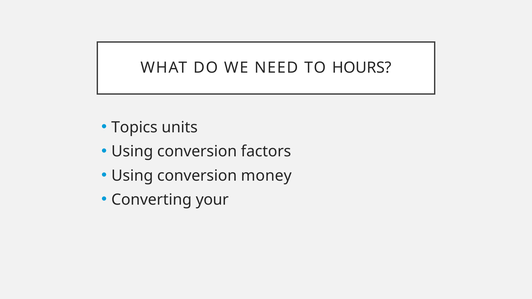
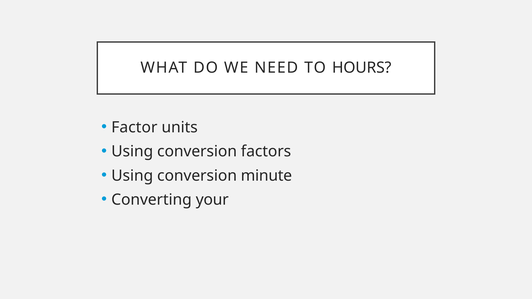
Topics: Topics -> Factor (134, 127)
money: money -> minute (266, 176)
